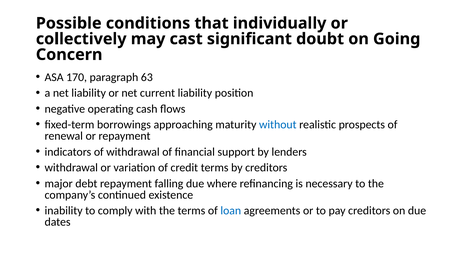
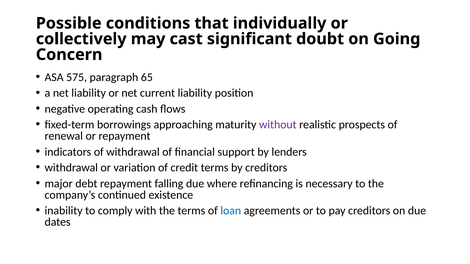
170: 170 -> 575 (77, 77)
63: 63 -> 65 (147, 77)
without colour: blue -> purple (278, 125)
